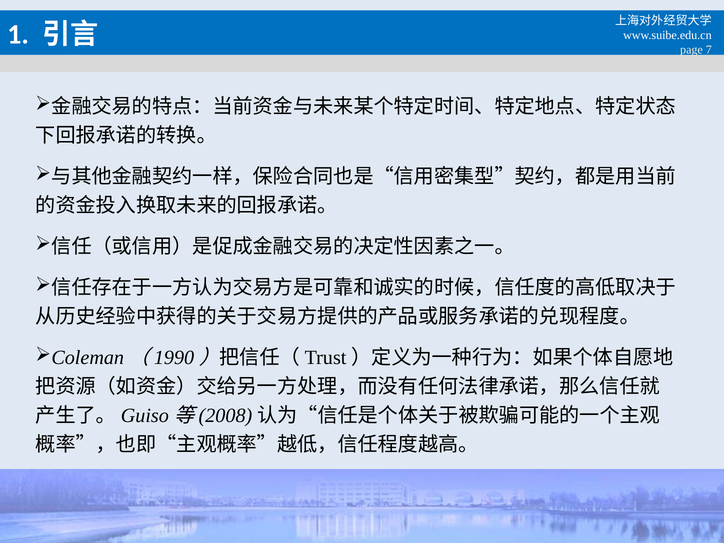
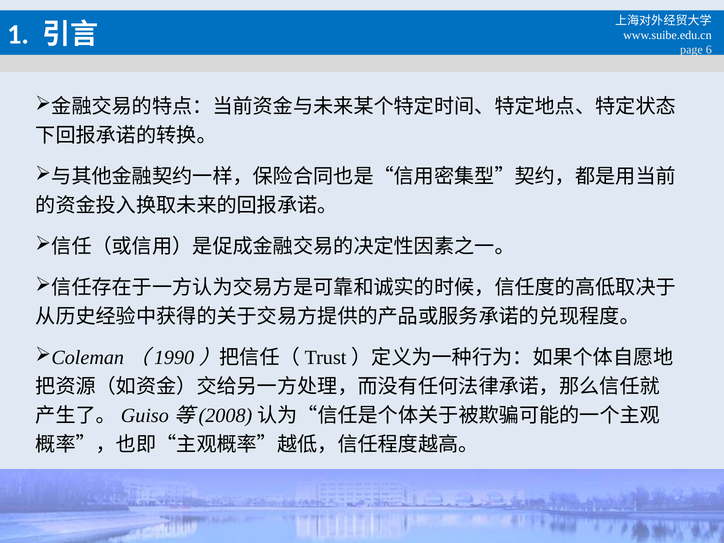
7: 7 -> 6 (709, 50)
